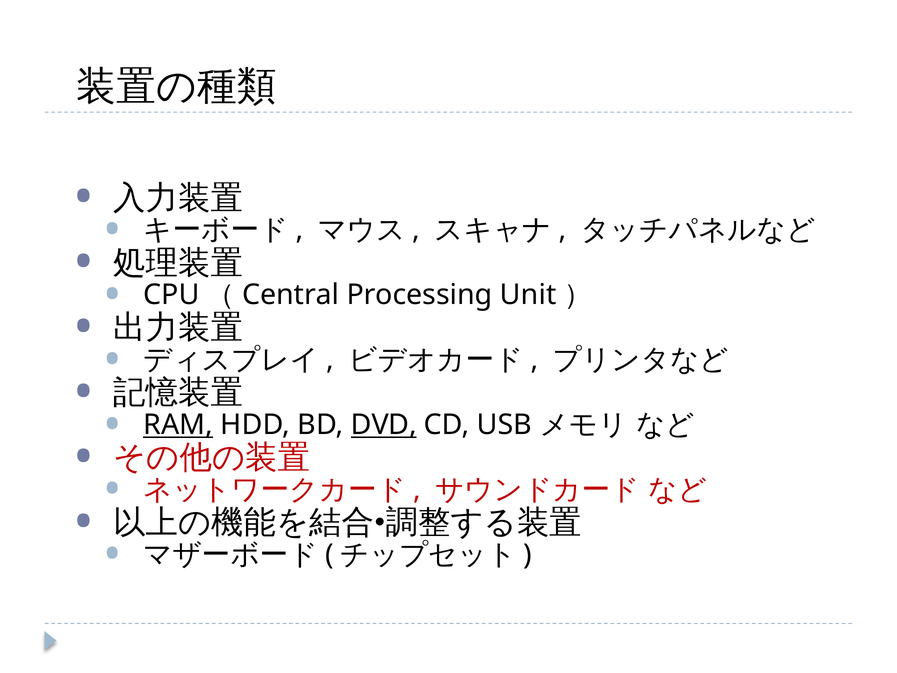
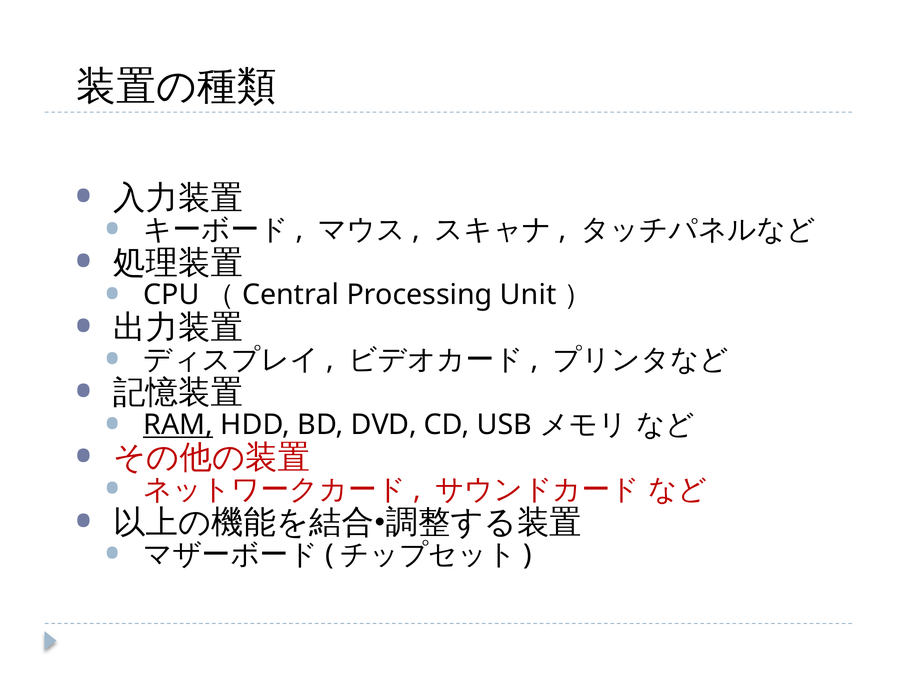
DVD underline: present -> none (384, 425)
